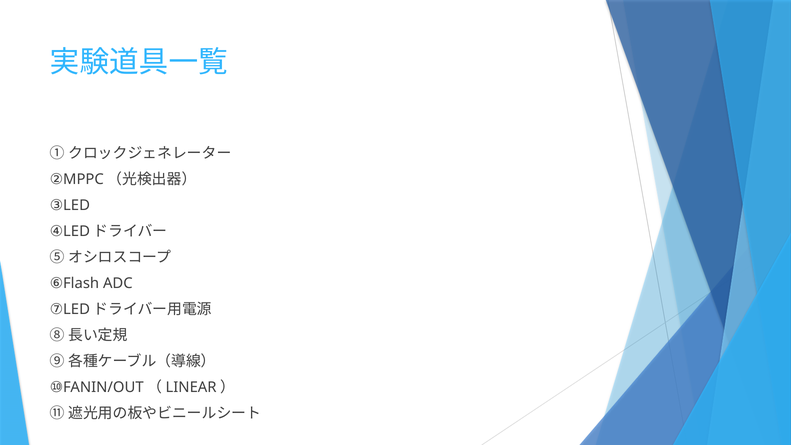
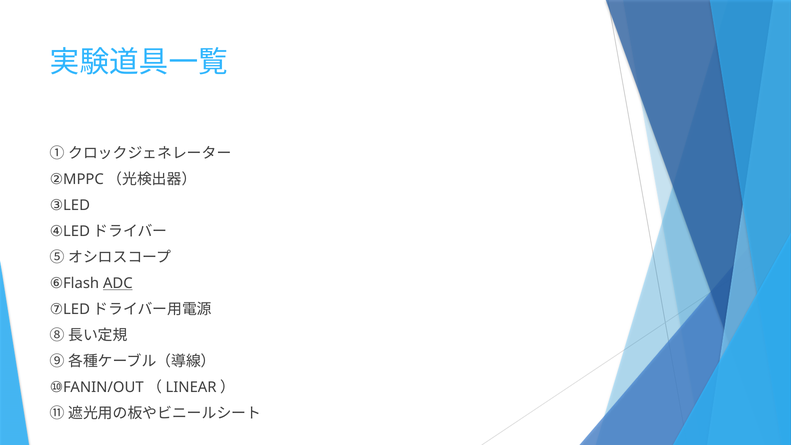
ADC underline: none -> present (118, 283)
